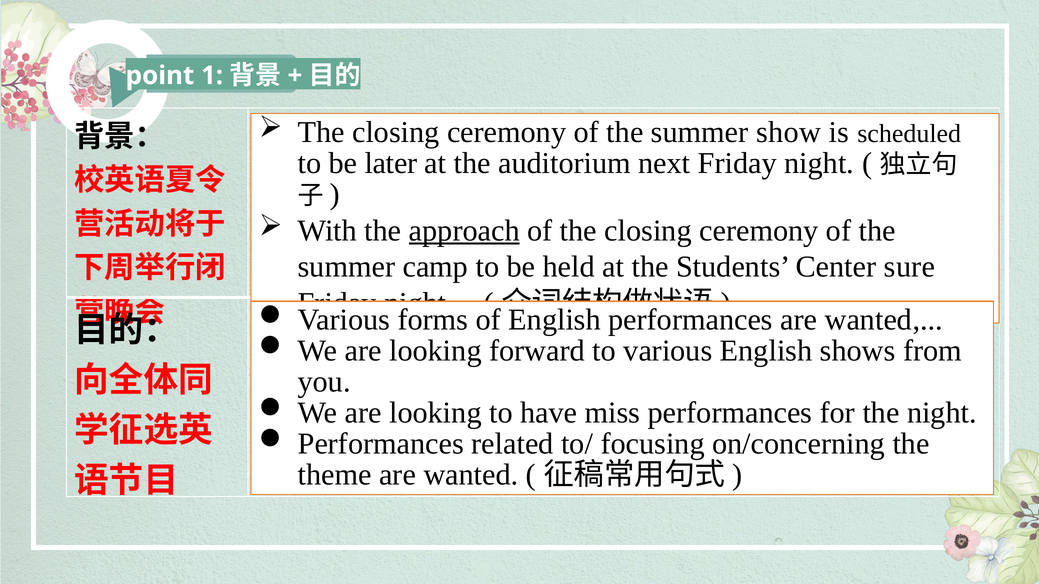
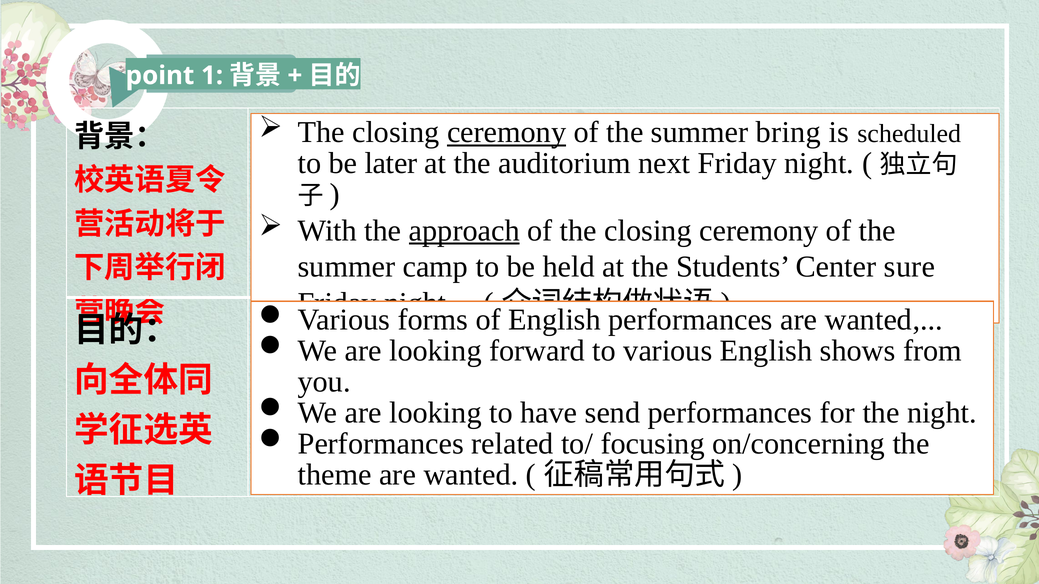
ceremony underline: none -> present (507, 132)
show: show -> bring (788, 132)
miss: miss -> send (613, 413)
